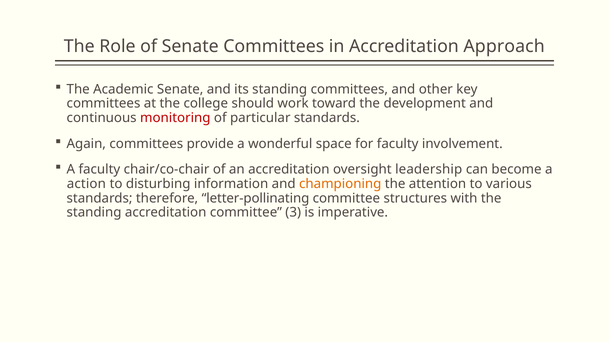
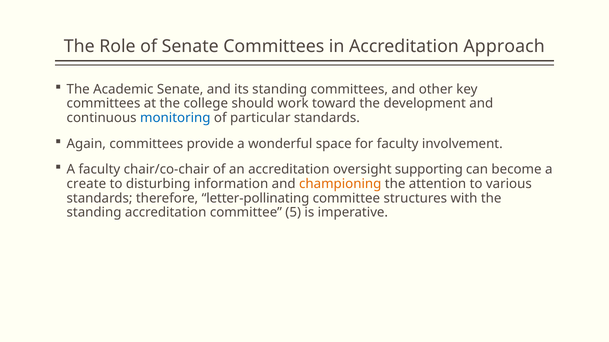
monitoring colour: red -> blue (175, 118)
leadership: leadership -> supporting (429, 170)
action: action -> create (86, 184)
3: 3 -> 5 (293, 213)
